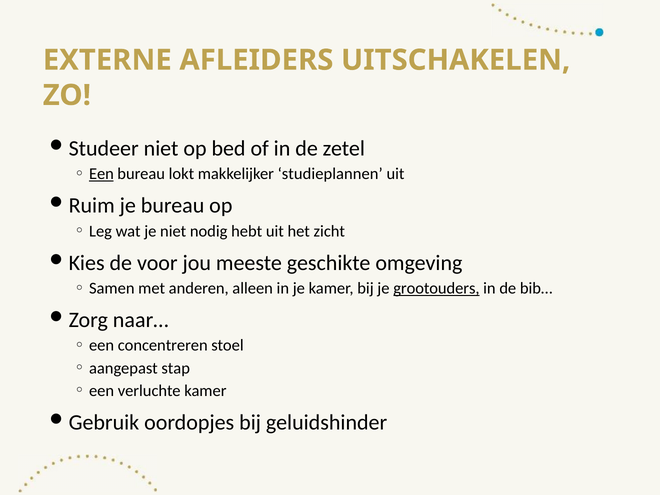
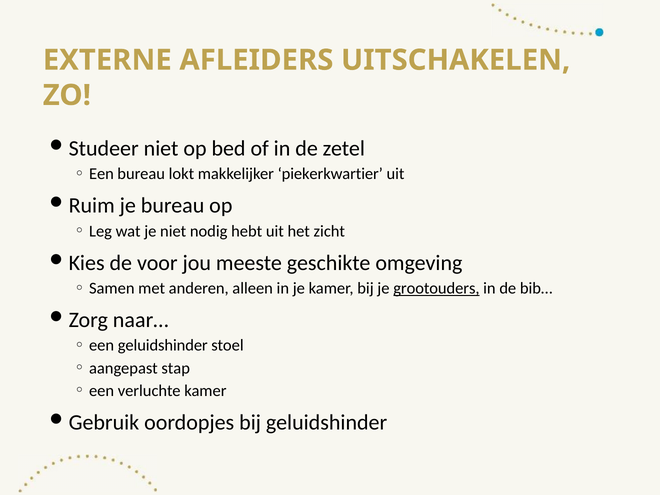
Een underline: present -> none (101, 174)
studieplannen: studieplannen -> piekerkwartier (330, 174)
een concentreren: concentreren -> geluidshinder (163, 346)
